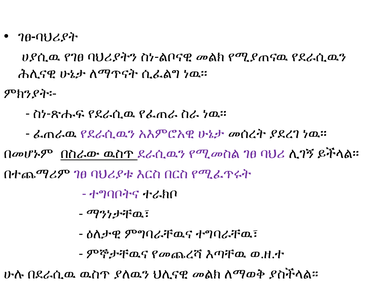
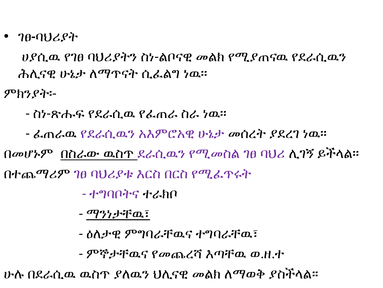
ማንነታቸዉ፣ underline: none -> present (118, 213)
